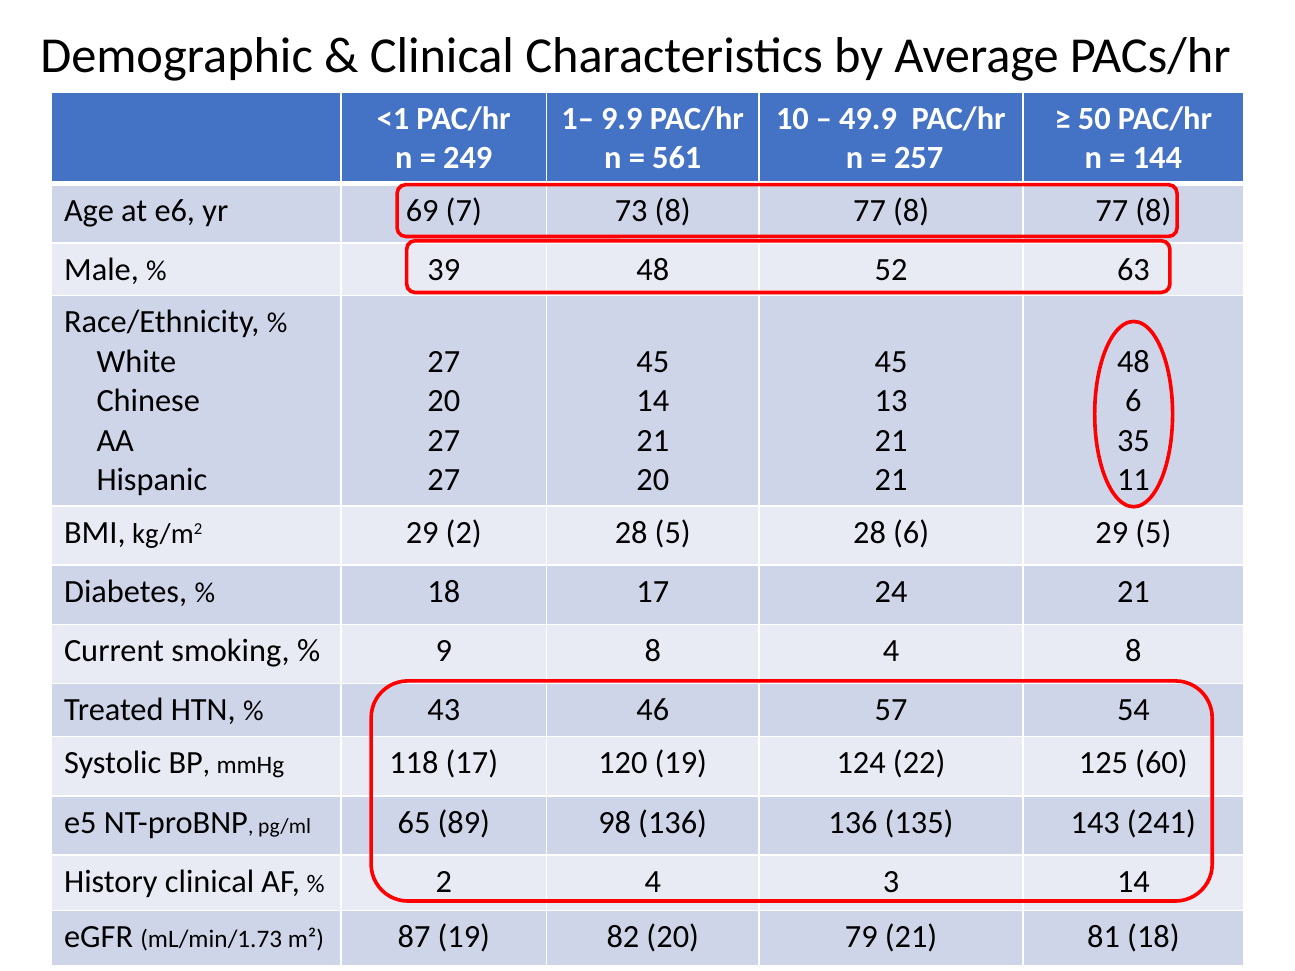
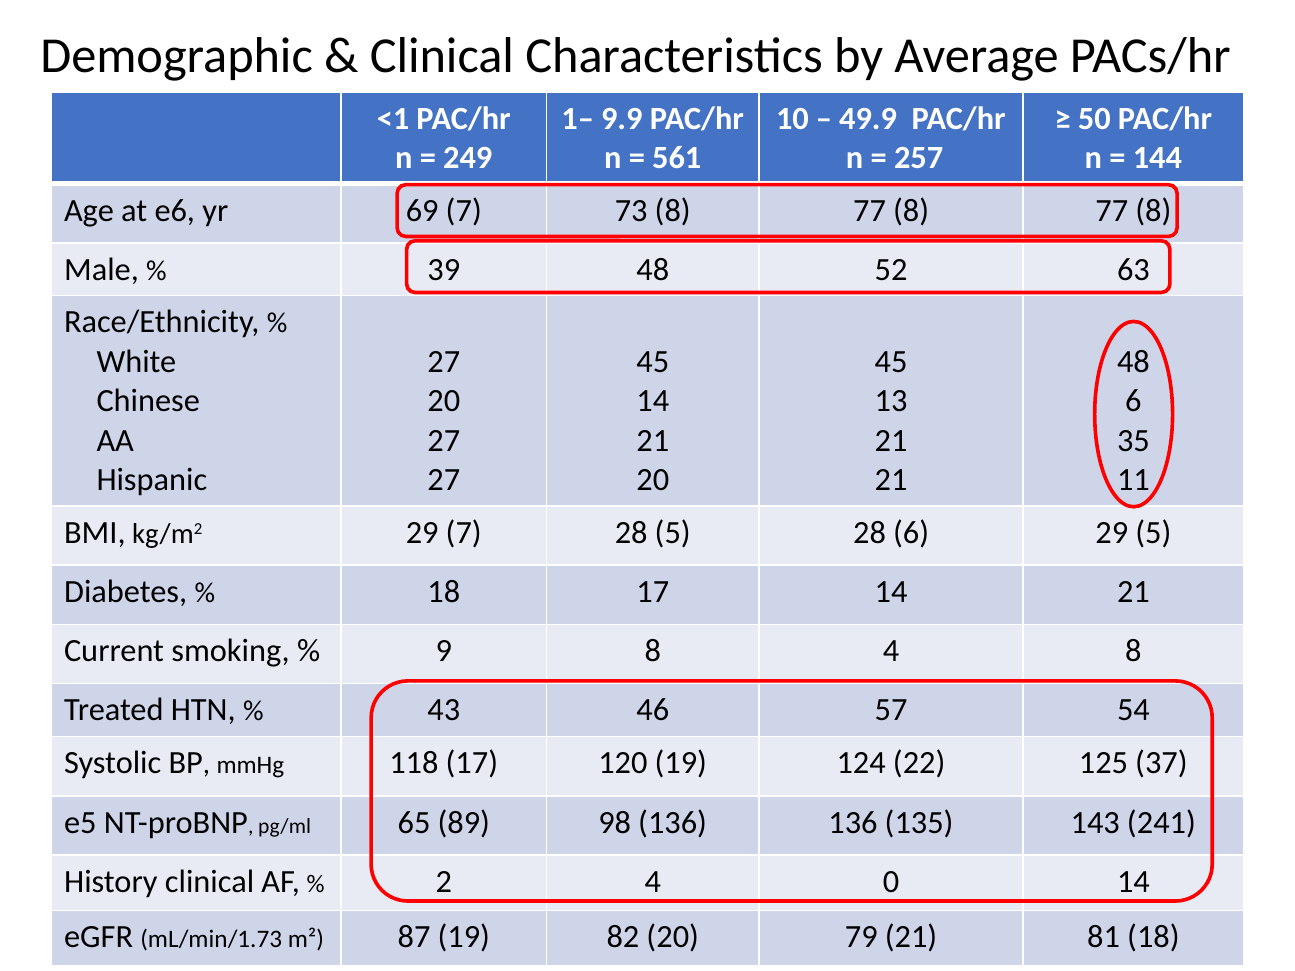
29 2: 2 -> 7 (464, 533)
17 24: 24 -> 14 (891, 592)
60: 60 -> 37 (1161, 763)
3: 3 -> 0 (891, 882)
